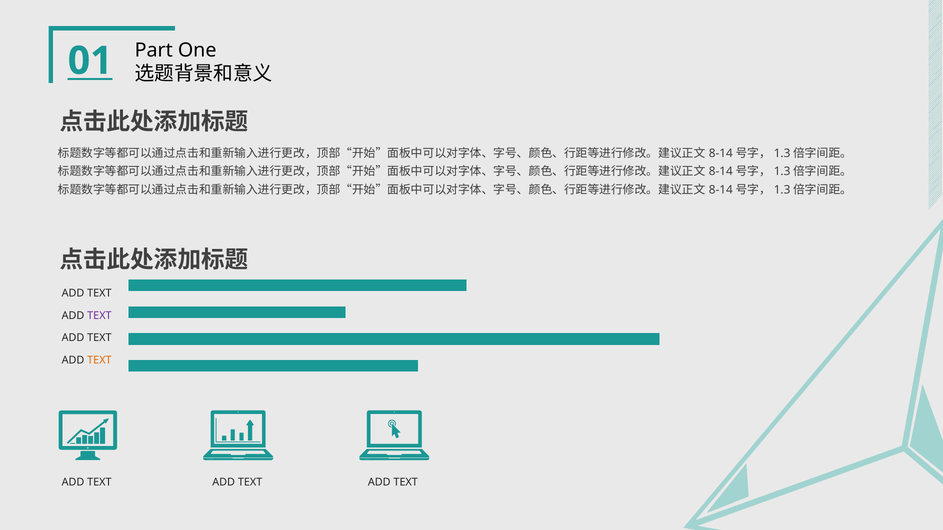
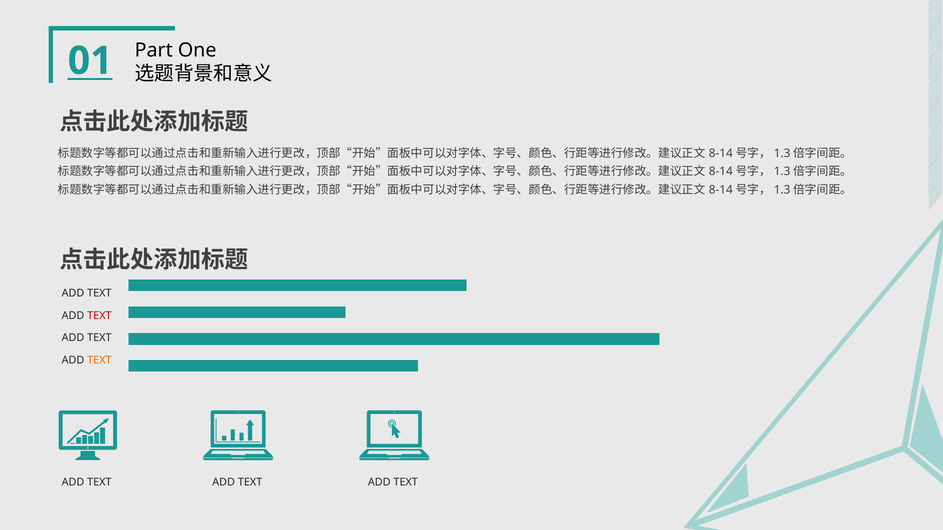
TEXT colour: purple -> red (99, 316)
